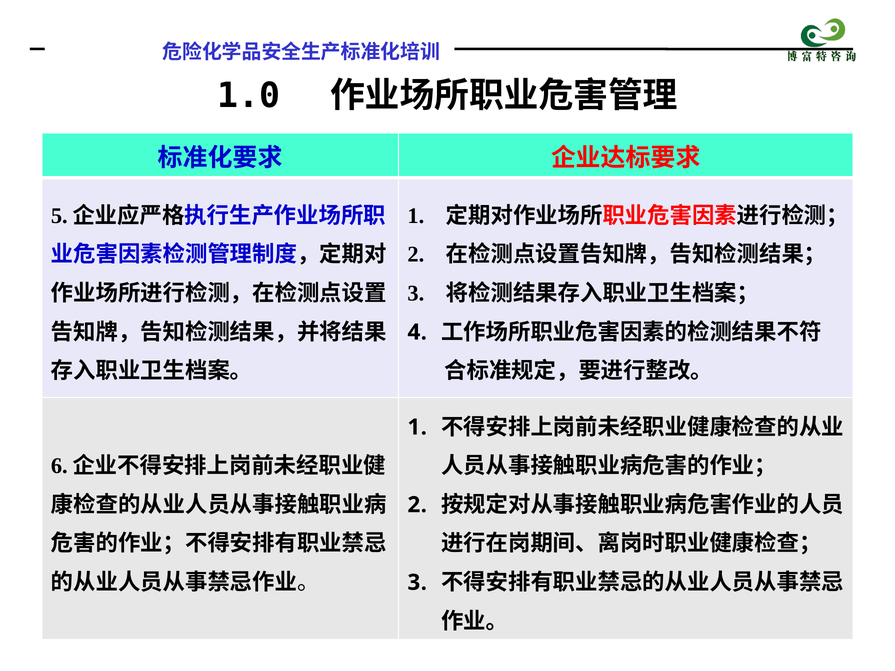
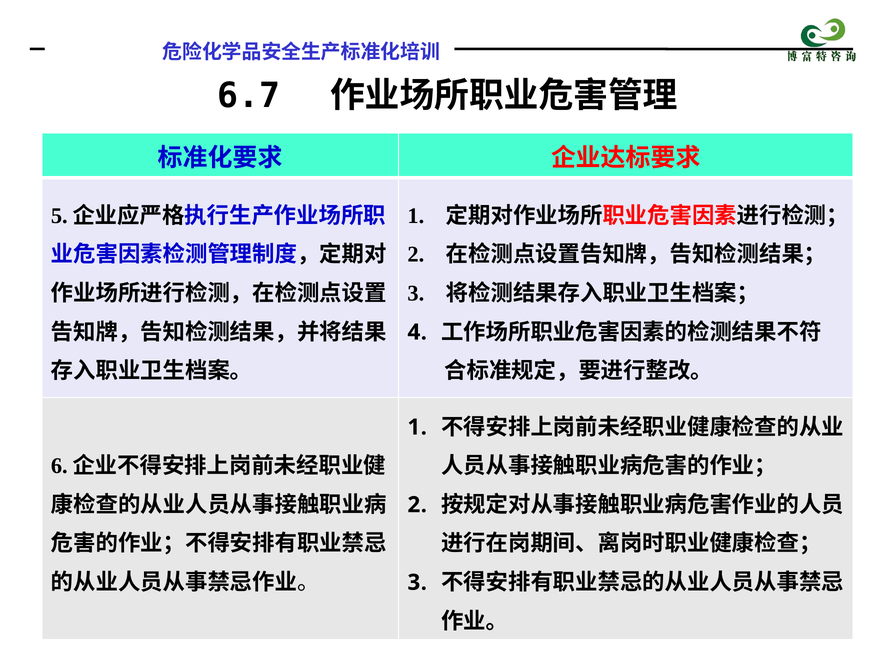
1.0: 1.0 -> 6.7 (249, 96)
